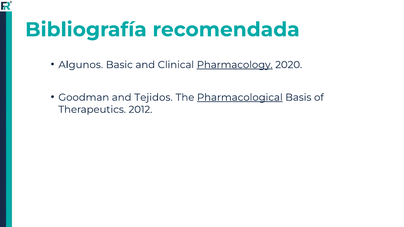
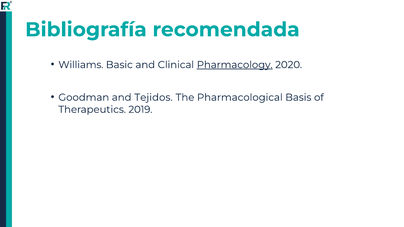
Algunos: Algunos -> Williams (81, 65)
Pharmacological underline: present -> none (240, 98)
2012: 2012 -> 2019 (140, 110)
